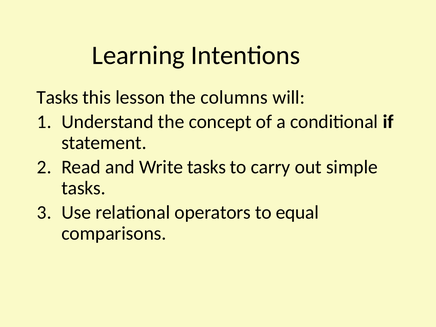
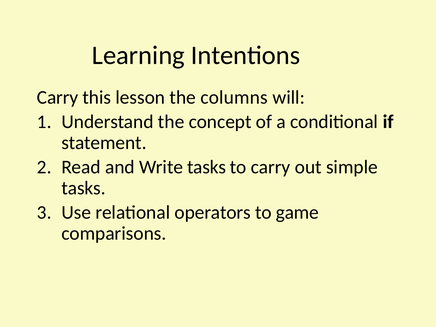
Tasks: Tasks -> Carry (58, 97)
equal: equal -> game (297, 212)
